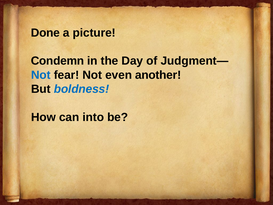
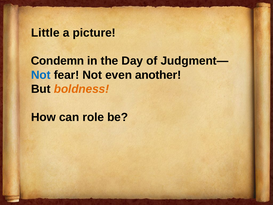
Done: Done -> Little (45, 33)
boldness colour: blue -> orange (82, 89)
into: into -> role (93, 117)
